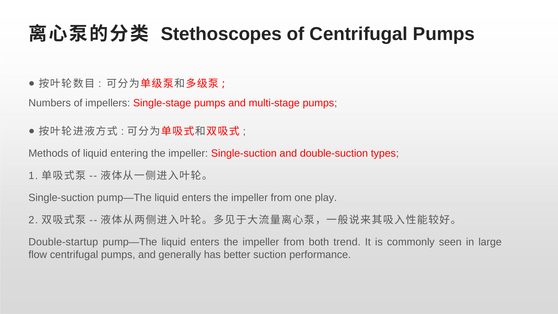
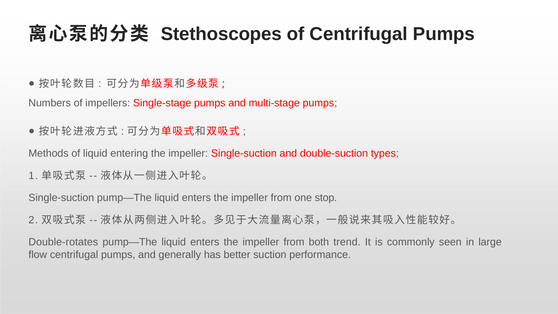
play: play -> stop (326, 198)
Double-startup: Double-startup -> Double-rotates (63, 242)
